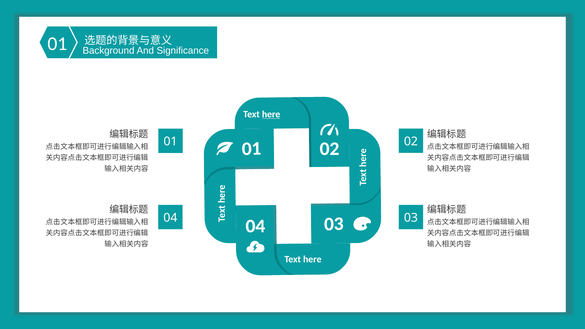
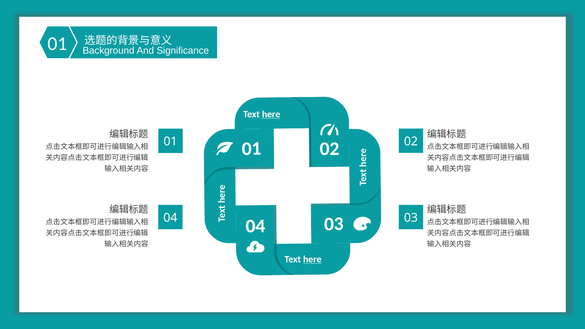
here underline: none -> present (312, 259)
